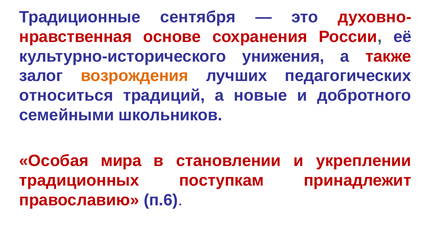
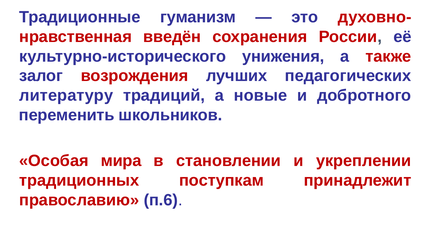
сентября: сентября -> гуманизм (198, 17)
основе: основе -> введён (172, 37)
возрождения colour: orange -> red (135, 76)
относиться: относиться -> литературу (66, 95)
семейными: семейными -> переменить (67, 115)
